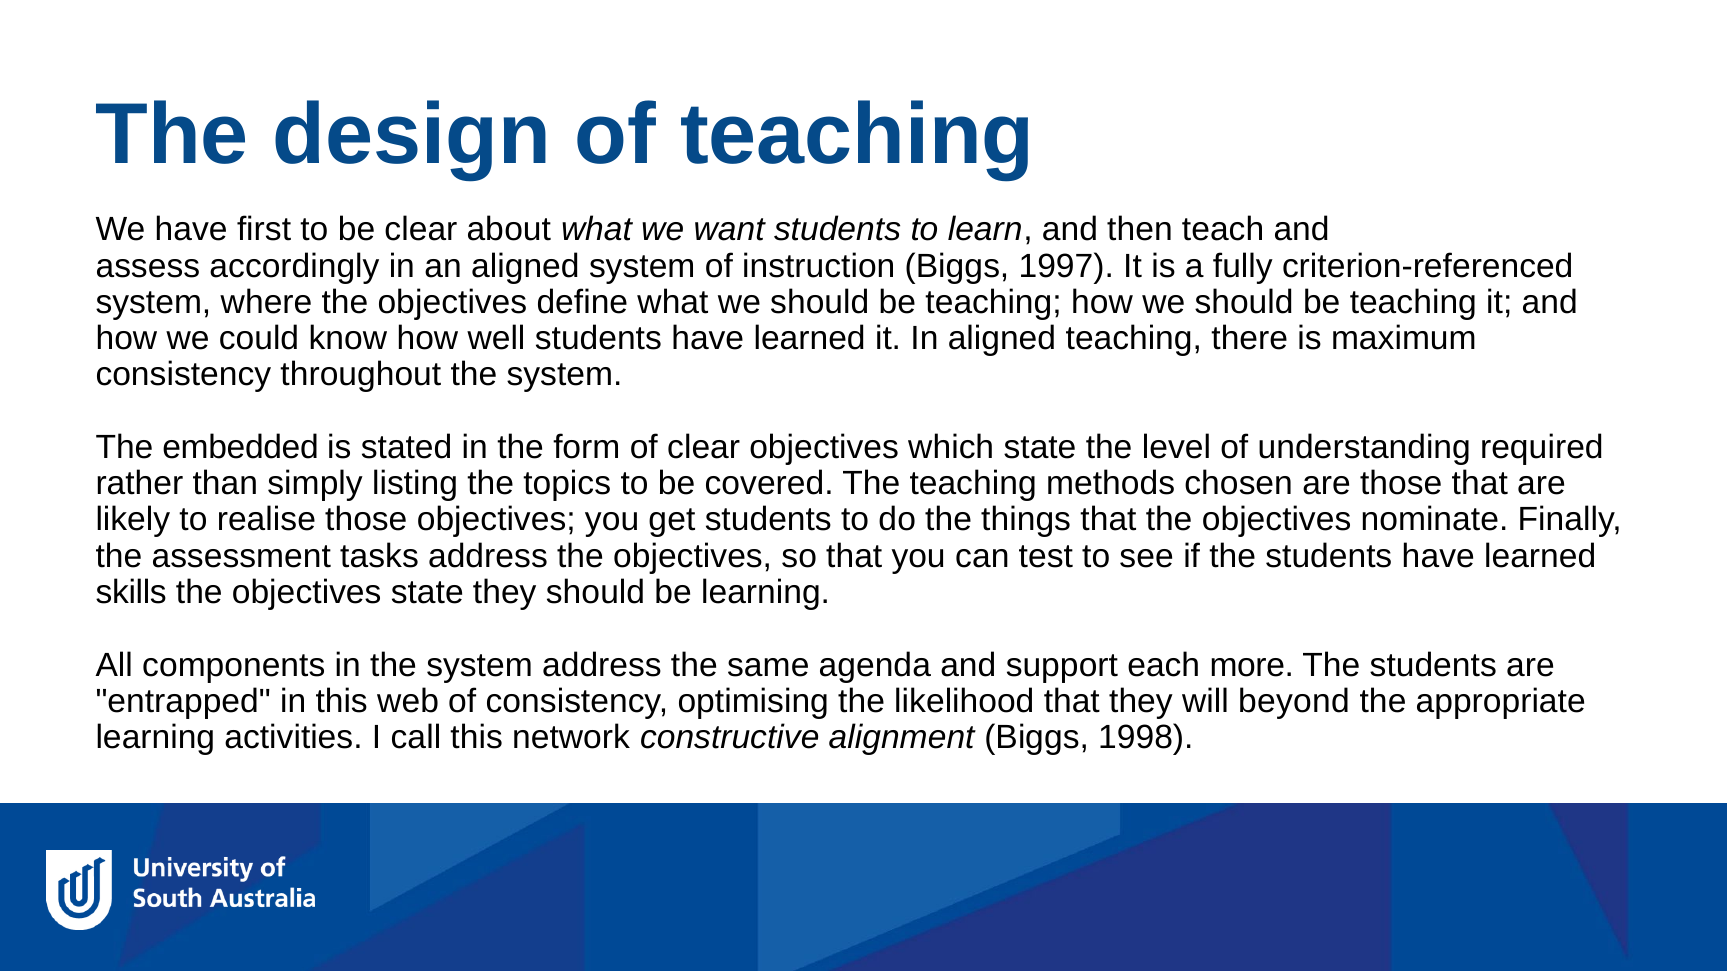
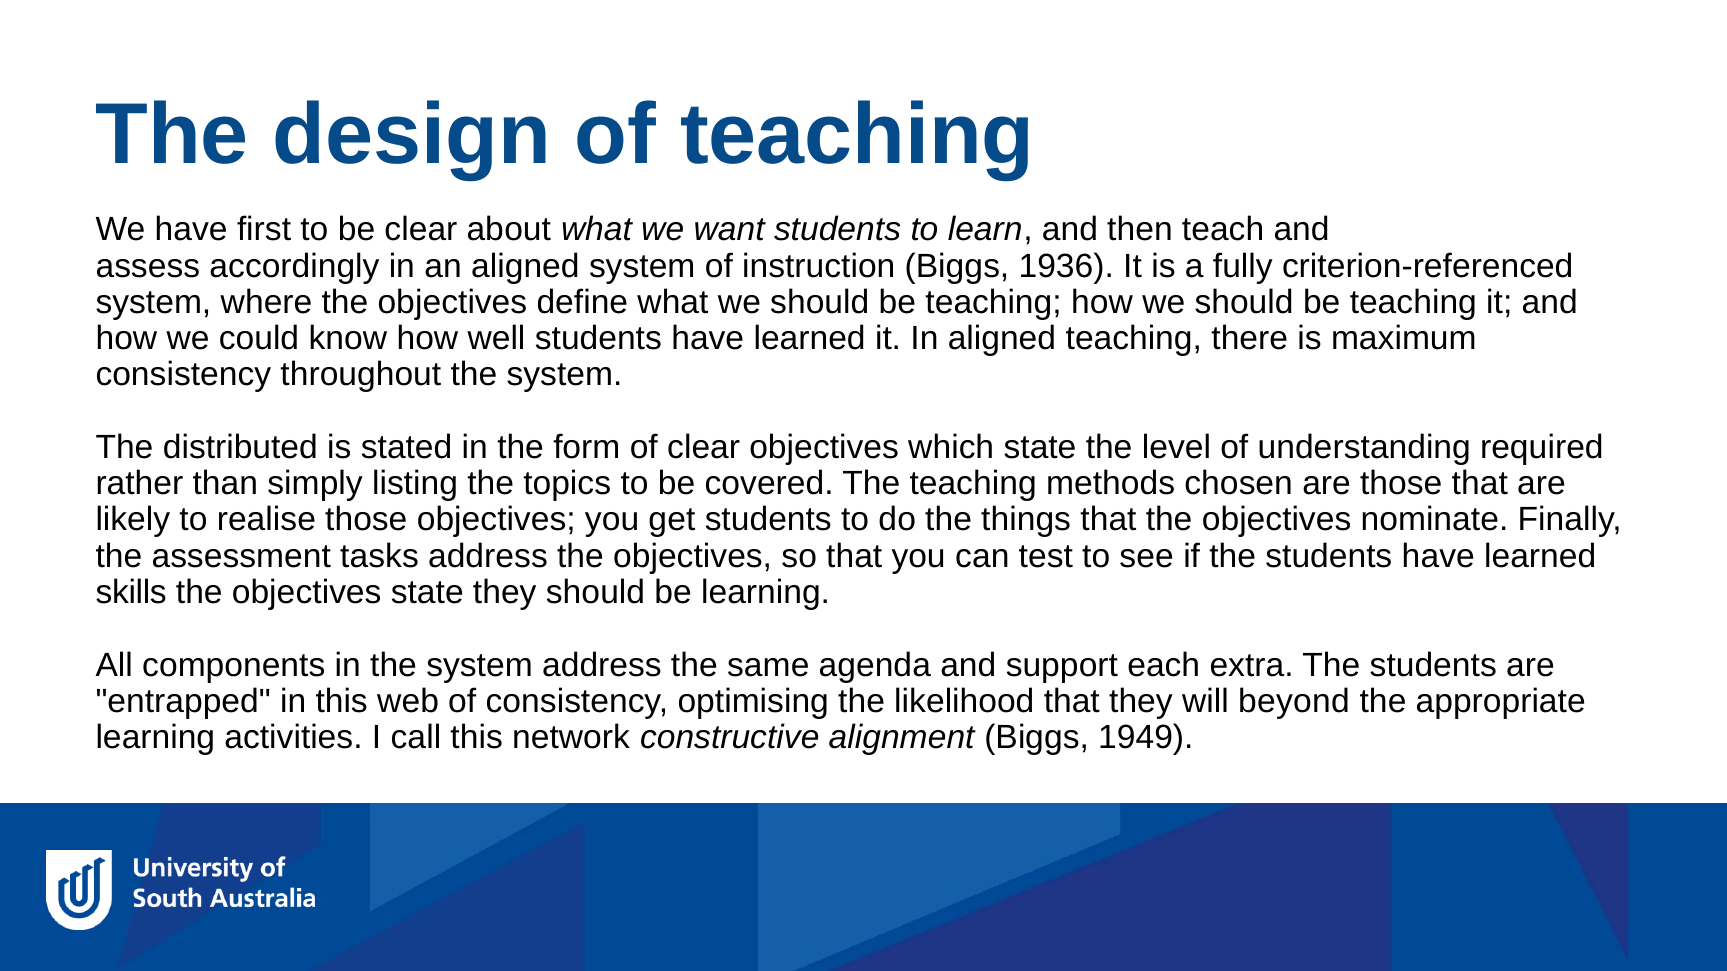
1997: 1997 -> 1936 (1066, 266)
embedded: embedded -> distributed (240, 448)
more: more -> extra (1252, 665)
1998: 1998 -> 1949 (1146, 738)
